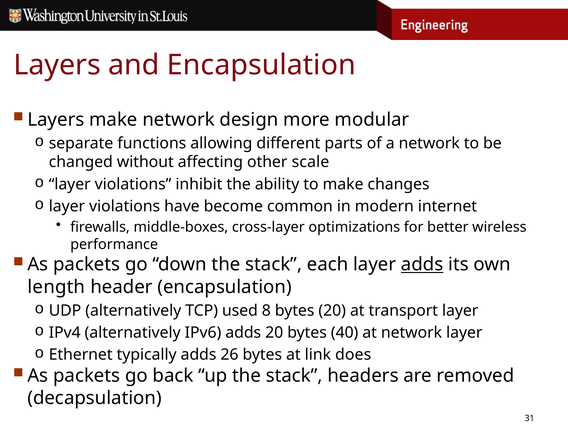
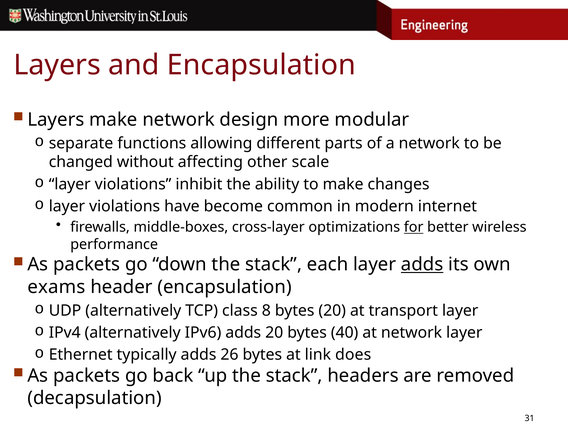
for underline: none -> present (414, 227)
length: length -> exams (56, 287)
used: used -> class (240, 310)
